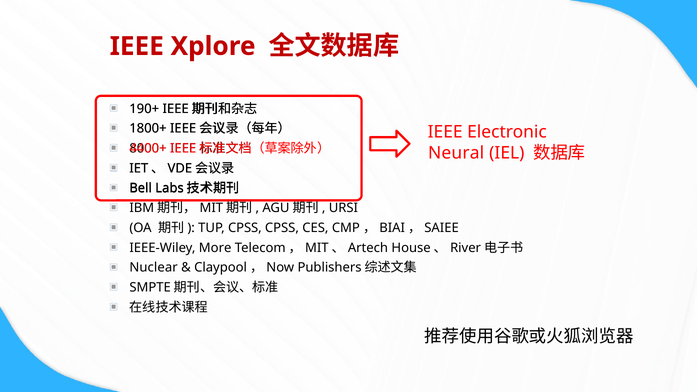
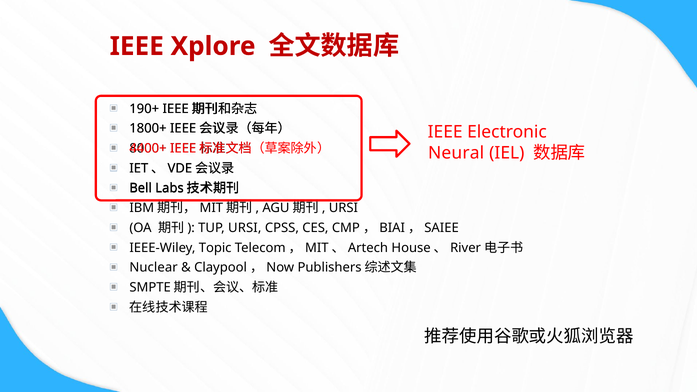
TUP CPSS: CPSS -> URSI (245, 228)
More: More -> Topic (215, 248)
